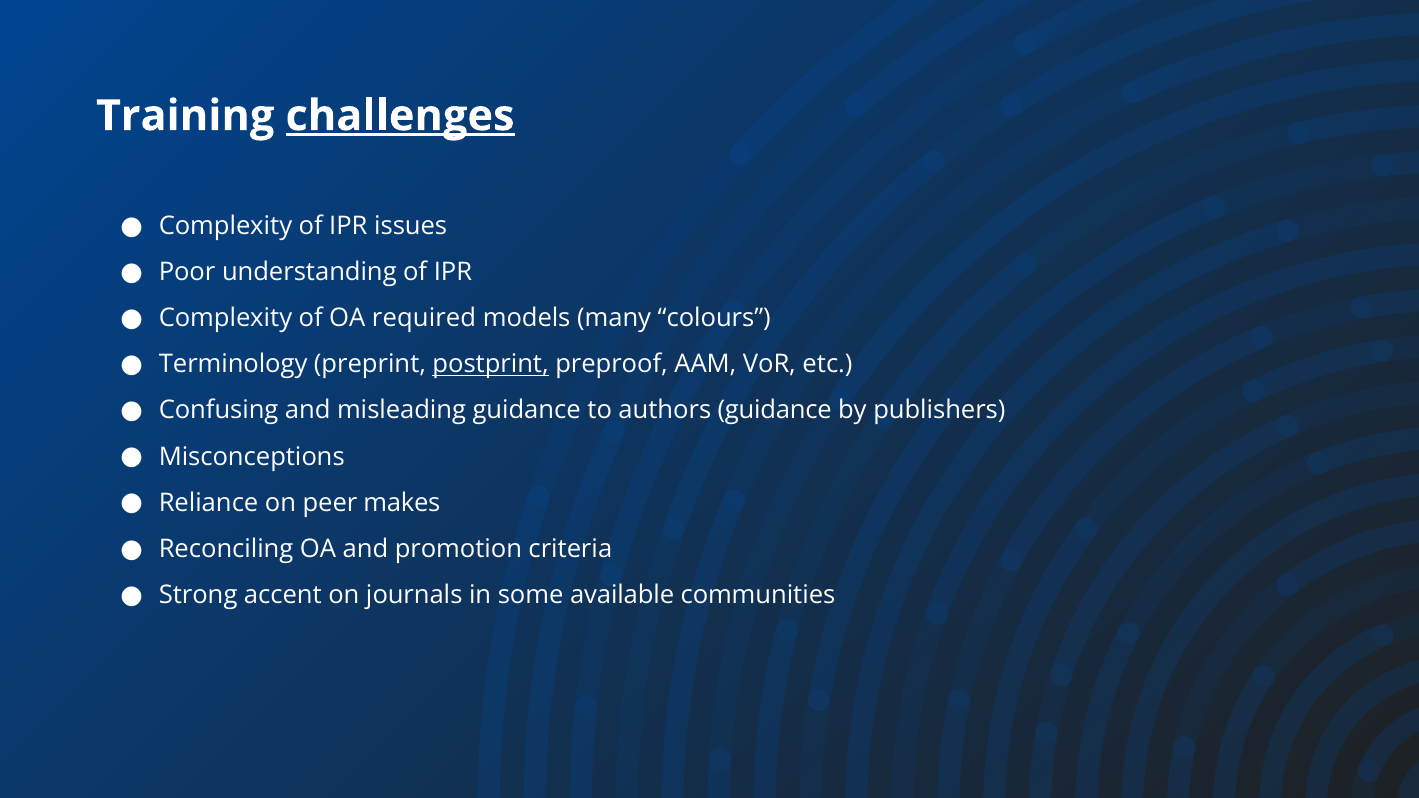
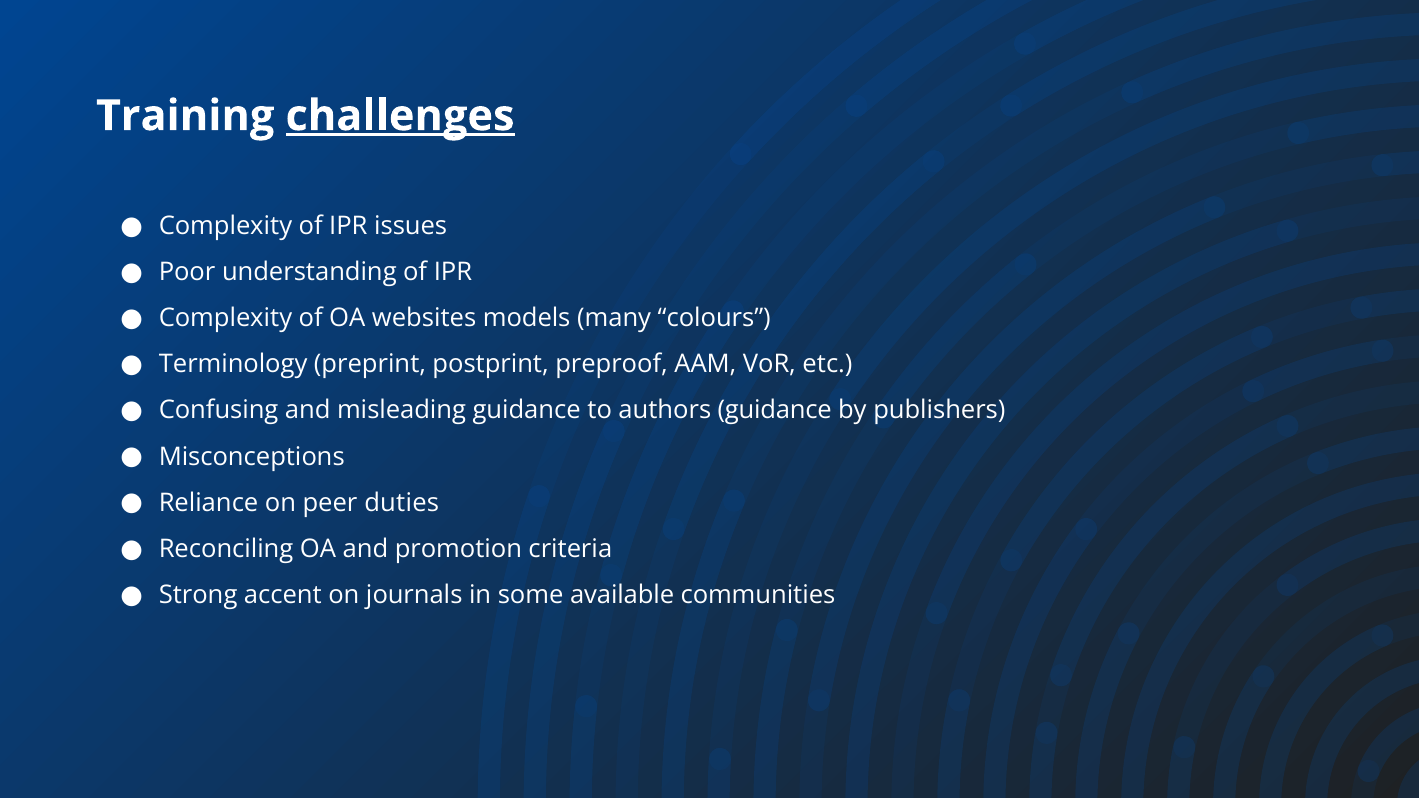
required: required -> websites (424, 318)
postprint underline: present -> none (491, 364)
makes: makes -> duties (402, 503)
